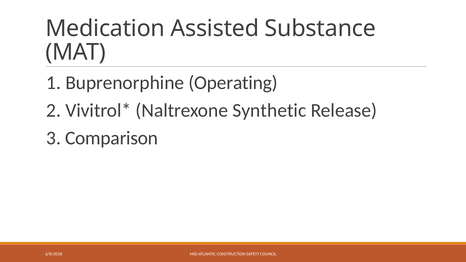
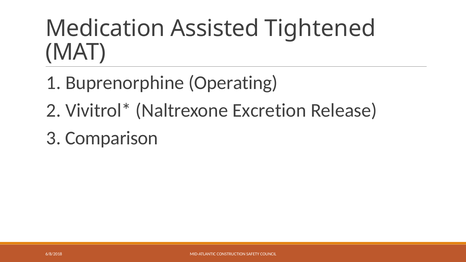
Substance: Substance -> Tightened (320, 28)
Synthetic: Synthetic -> Excretion (269, 110)
